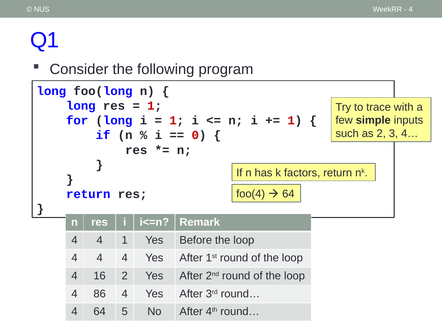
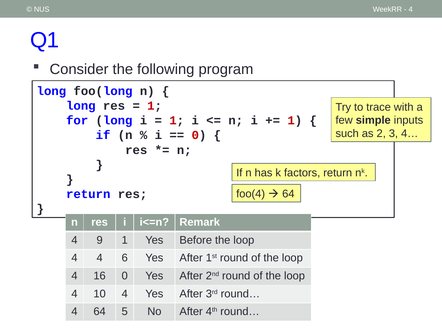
4: 4 -> 9 (100, 240)
4 4 4: 4 -> 6 (125, 258)
16 2: 2 -> 0 (125, 276)
86: 86 -> 10 (100, 294)
